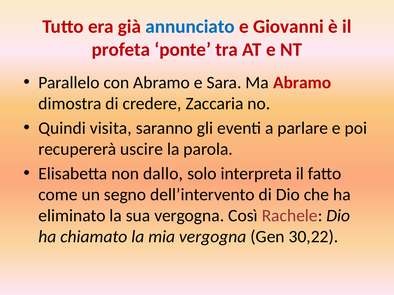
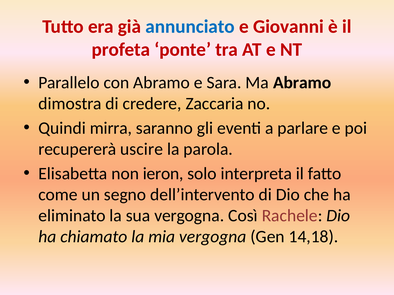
Abramo colour: red -> black (302, 83)
visita: visita -> mirra (111, 128)
dallo: dallo -> ieron (163, 174)
30,22: 30,22 -> 14,18 (313, 237)
